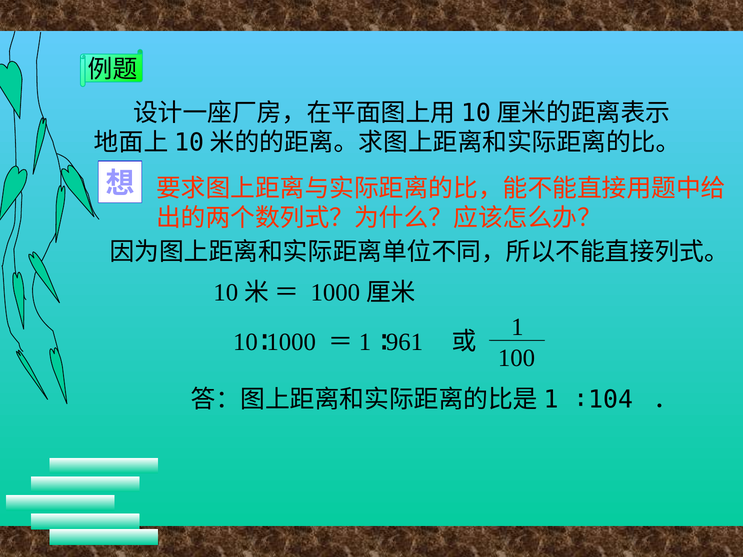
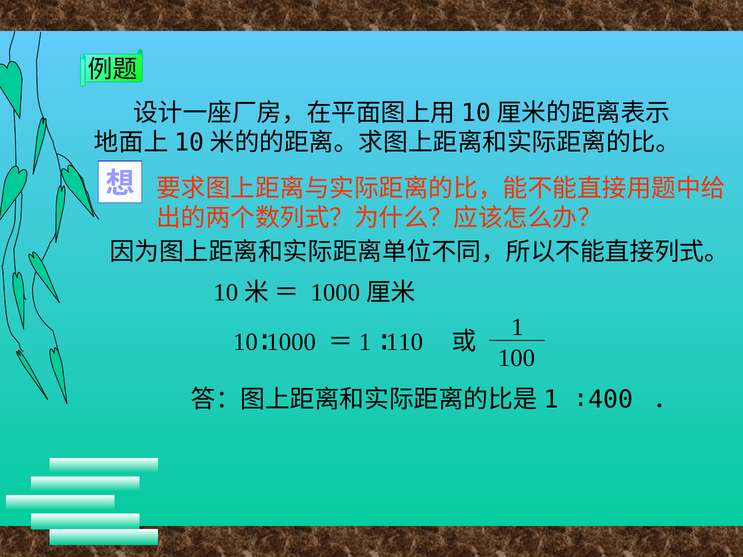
961: 961 -> 110 (404, 342)
∶104: ∶104 -> ∶400 (603, 400)
